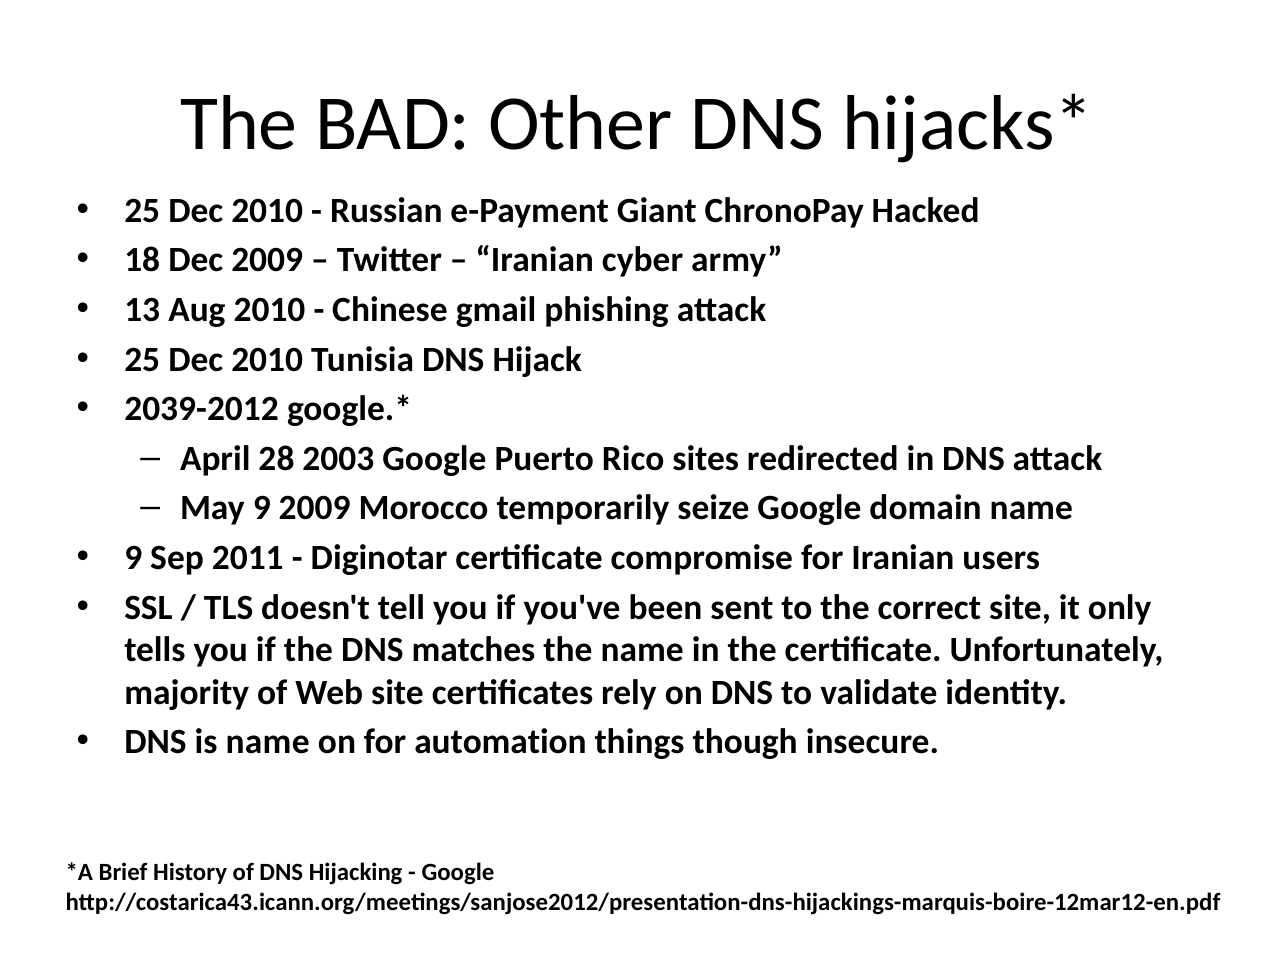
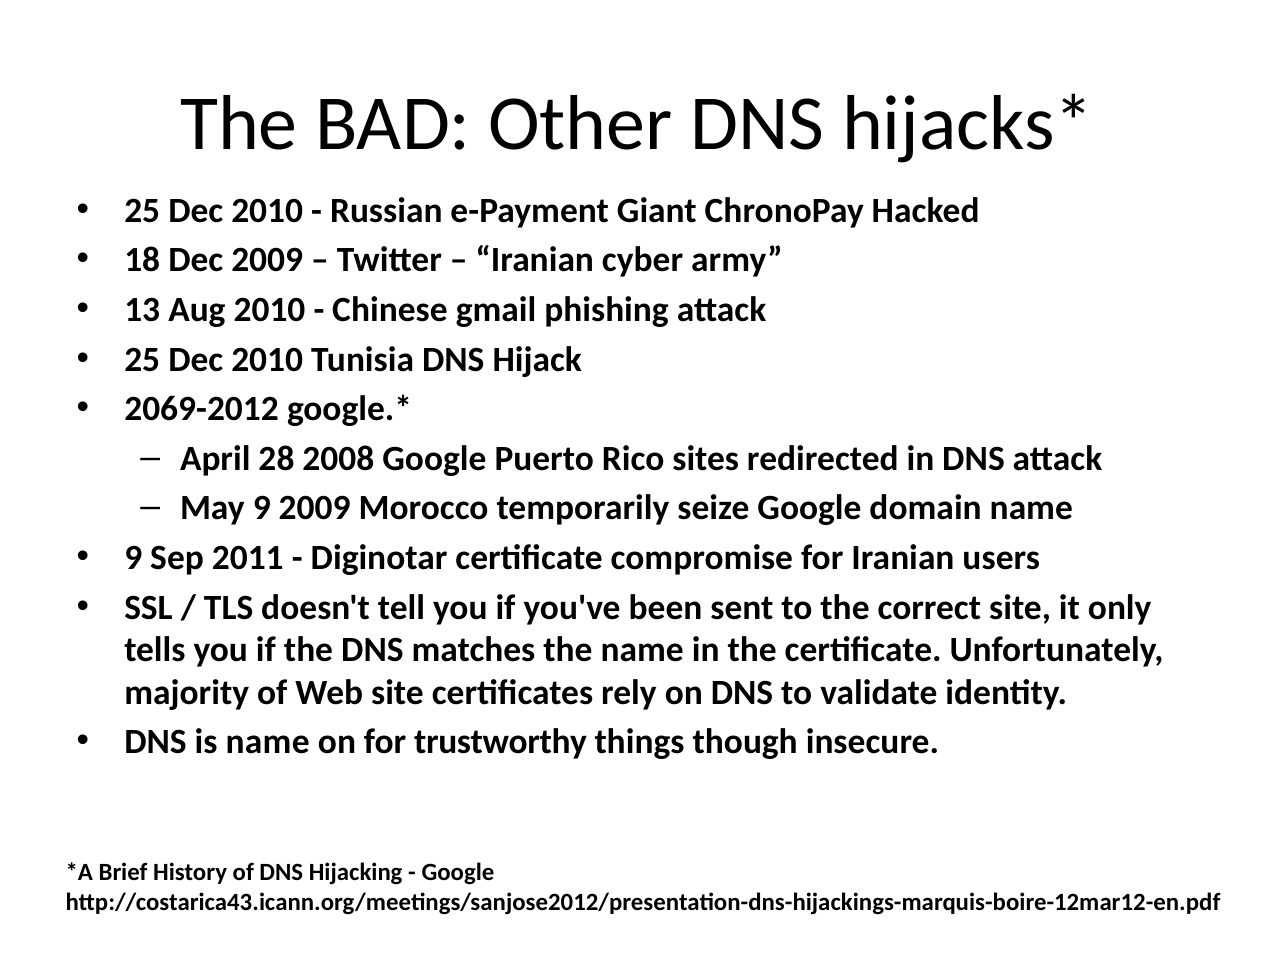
2039-2012: 2039-2012 -> 2069-2012 (202, 409)
2003: 2003 -> 2008 (338, 459)
automation: automation -> trustworthy (501, 742)
